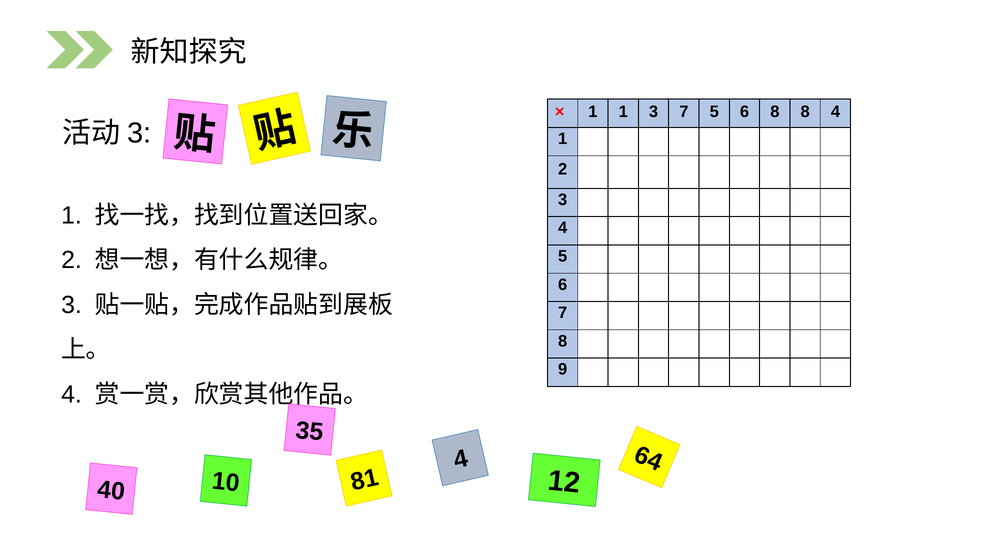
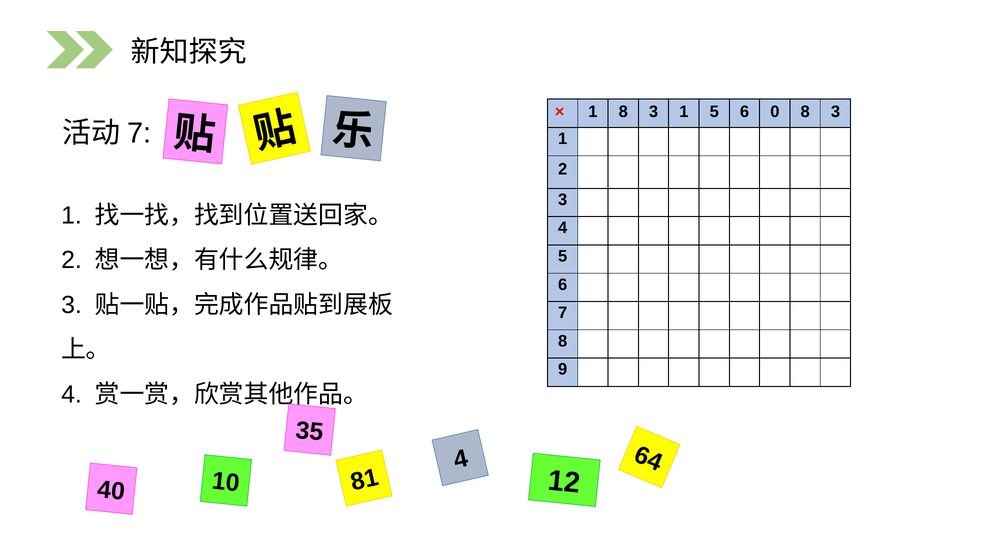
1 1: 1 -> 8 (623, 112)
7: 7 -> 1 (684, 112)
6 8: 8 -> 0 (775, 112)
4: 4 -> 3 (836, 112)
3: 3 -> 7 (139, 133)
